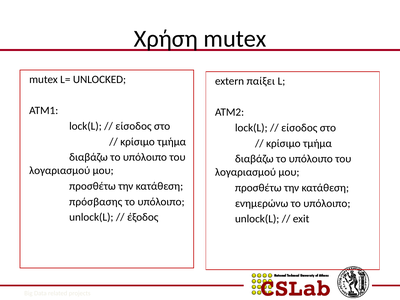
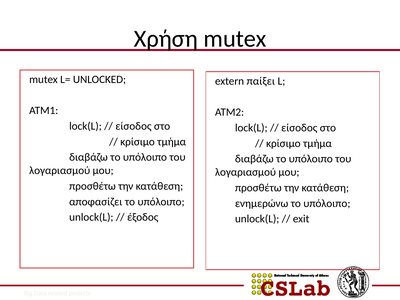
πρόσβασης: πρόσβασης -> αποφασίζει (96, 202)
